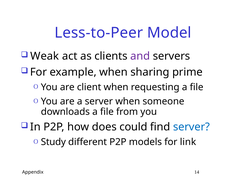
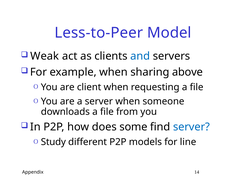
and colour: purple -> blue (140, 56)
prime: prime -> above (188, 72)
could: could -> some (133, 127)
link: link -> line (188, 142)
